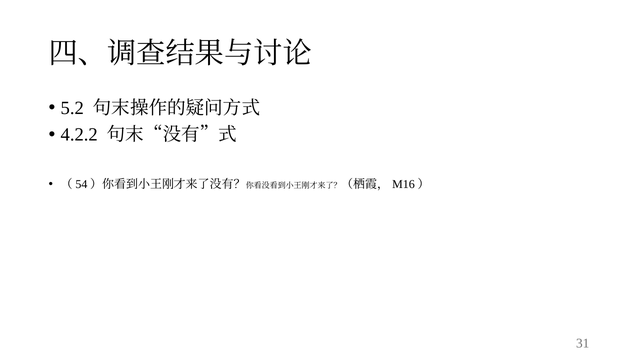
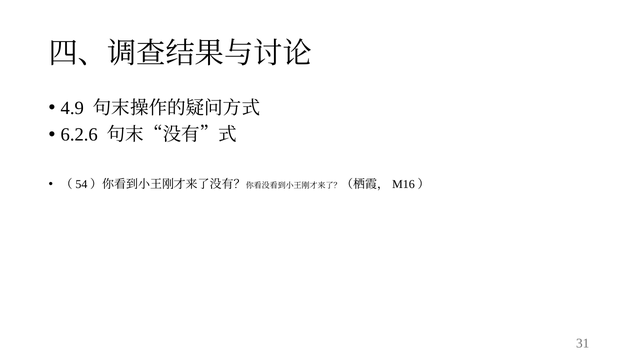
5.2: 5.2 -> 4.9 (72, 108)
4.2.2: 4.2.2 -> 6.2.6 (79, 135)
